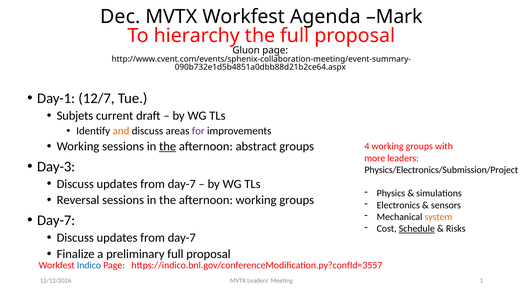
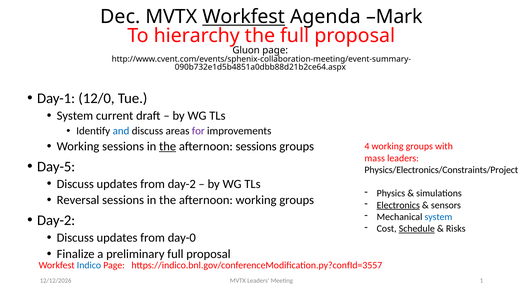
Workfest underline: none -> present (244, 17)
12/7: 12/7 -> 12/0 (96, 98)
Subjets: Subjets -> System (75, 116)
and colour: orange -> blue (121, 131)
afternoon abstract: abstract -> sessions (256, 146)
more: more -> mass (375, 158)
Day-3: Day-3 -> Day-5 (56, 167)
Physics/Electronics/Submission/Project: Physics/Electronics/Submission/Project -> Physics/Electronics/Constraints/Project (441, 170)
day-7: day-7 -> day-2 (182, 184)
Electronics underline: none -> present (398, 205)
system colour: orange -> blue (438, 217)
Day-7: Day-7 -> Day-2 (56, 220)
day-7: day-7 -> day-0 (182, 238)
